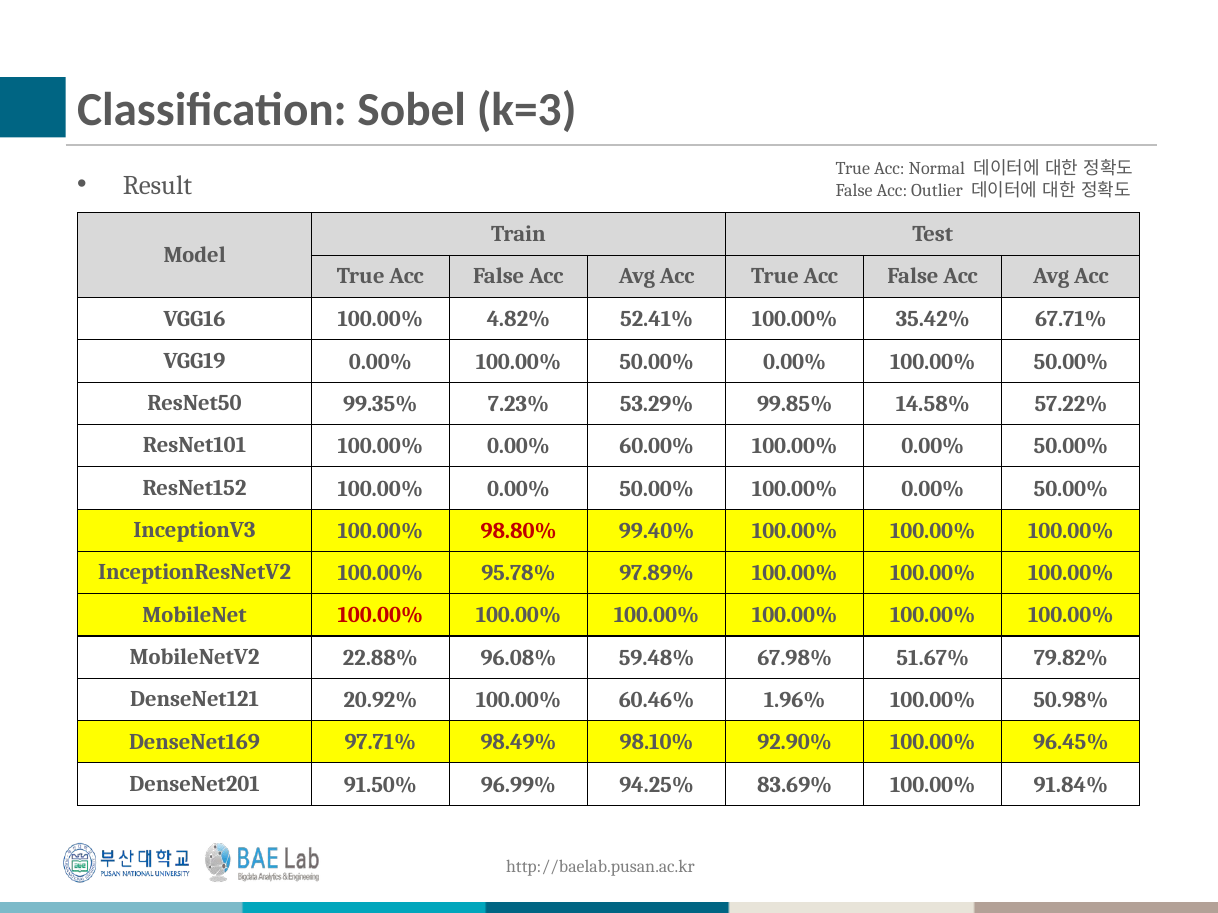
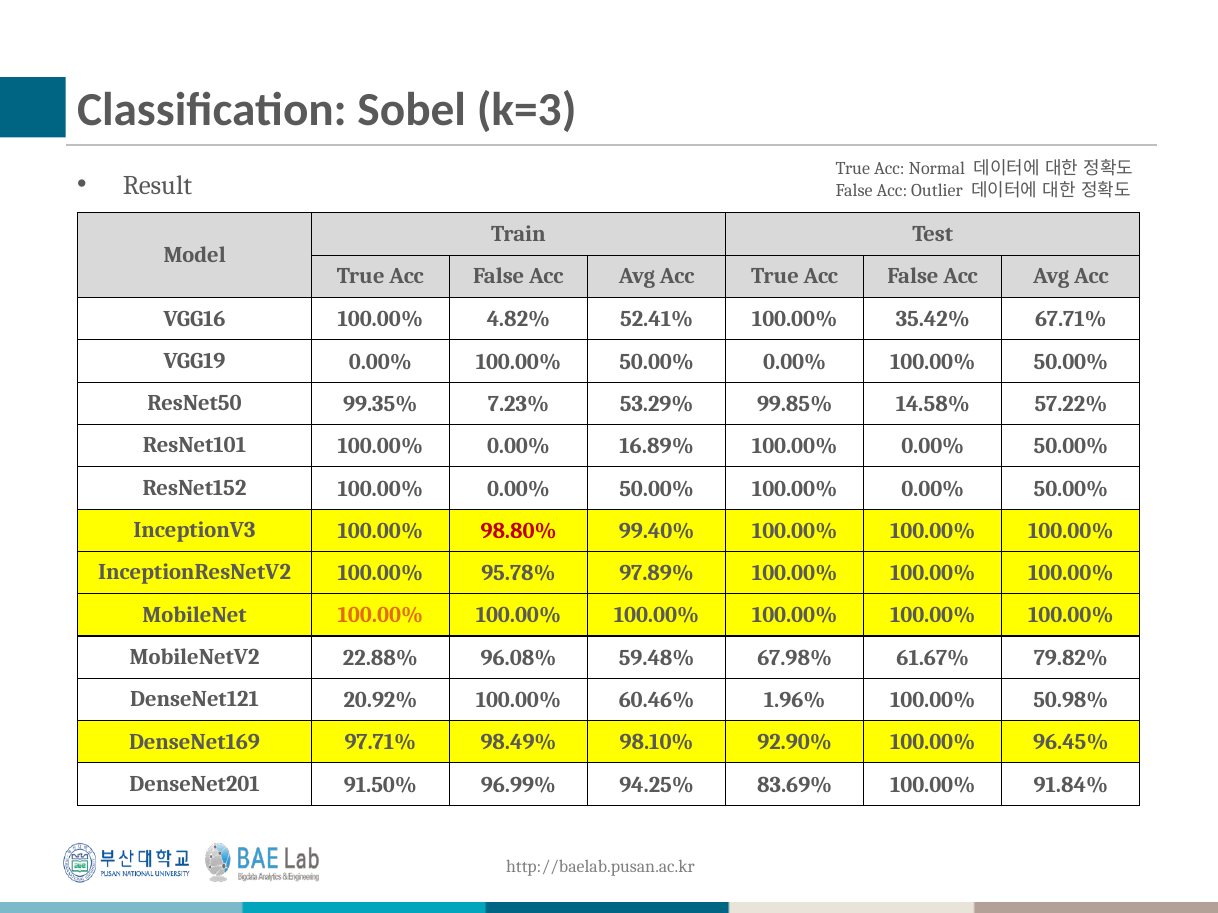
60.00%: 60.00% -> 16.89% (657, 447)
100.00% colour: red -> orange (380, 616)
51.67%: 51.67% -> 61.67% (933, 658)
